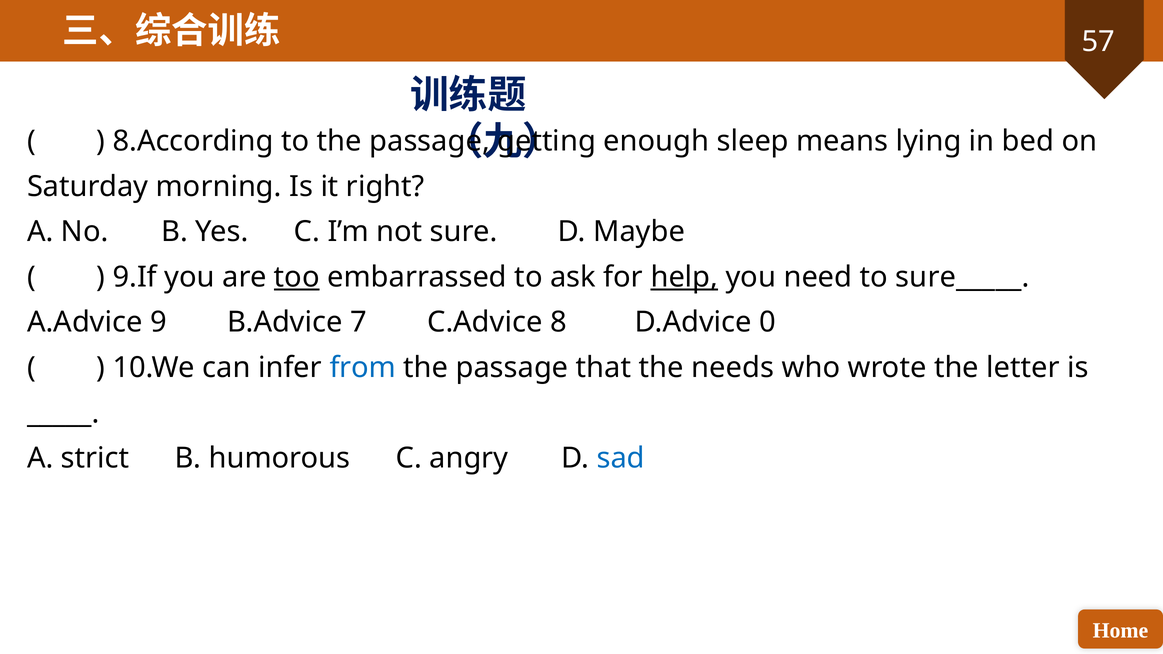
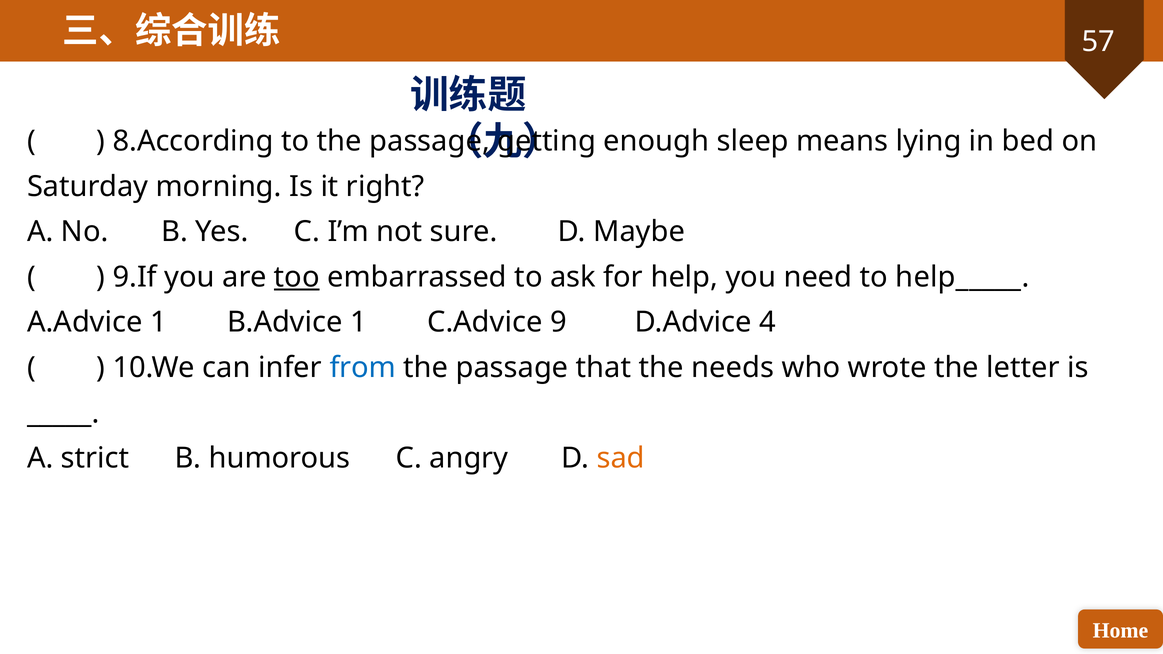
help underline: present -> none (684, 277)
sure_____: sure_____ -> help_____ (962, 277)
A.Advice 9: 9 -> 1 (158, 322)
B.Advice 7: 7 -> 1 (359, 322)
8: 8 -> 9 (558, 322)
0: 0 -> 4 (767, 322)
sad colour: blue -> orange (621, 458)
